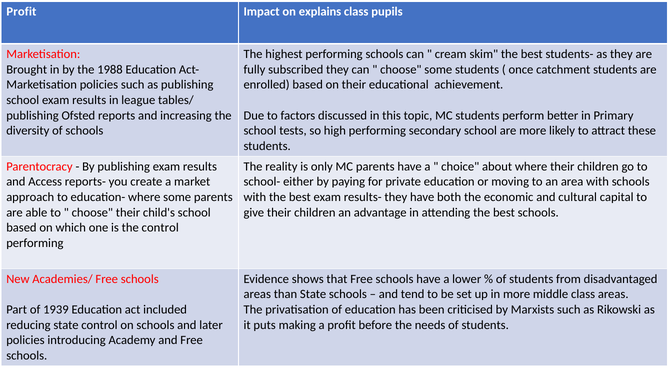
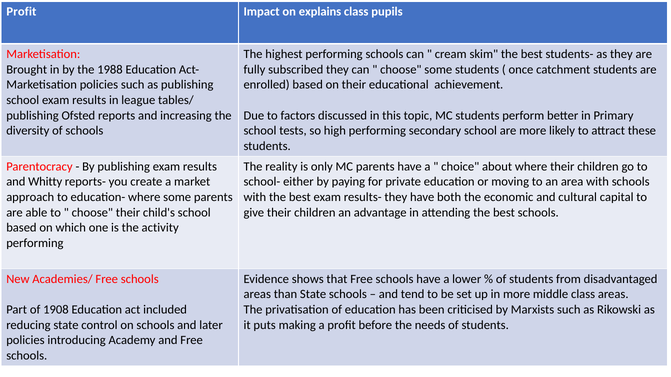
Access: Access -> Whitty (45, 182)
the control: control -> activity (160, 228)
1939: 1939 -> 1908 (56, 310)
